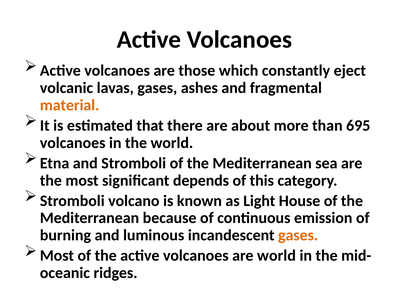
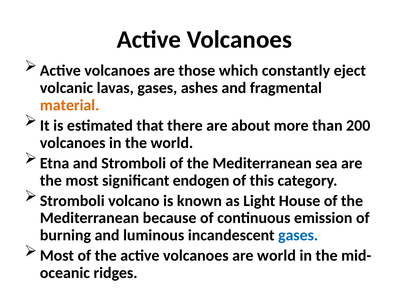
695: 695 -> 200 (358, 125)
depends: depends -> endogen (201, 180)
gases colour: orange -> blue (298, 235)
